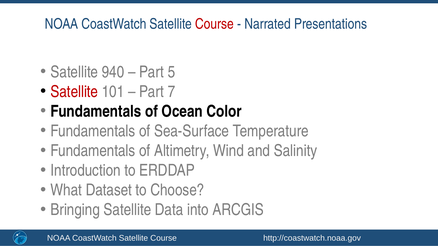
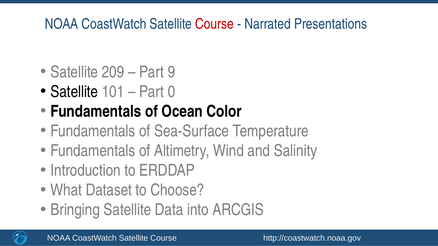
940: 940 -> 209 (113, 72)
5: 5 -> 9 (171, 72)
Satellite colour: red -> black (74, 92)
7: 7 -> 0 (171, 92)
